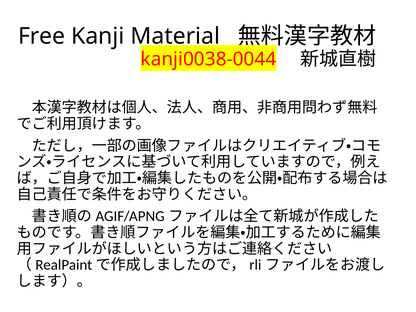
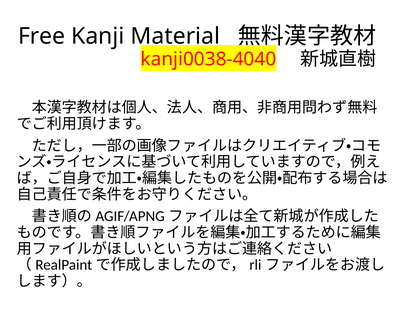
kanji0038-0044: kanji0038-0044 -> kanji0038-4040 (208, 59)
